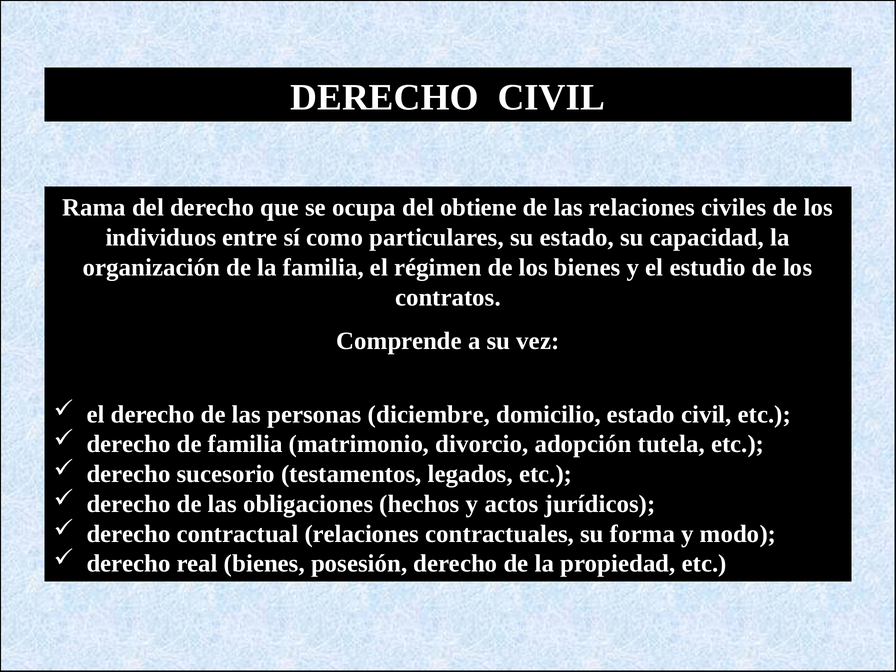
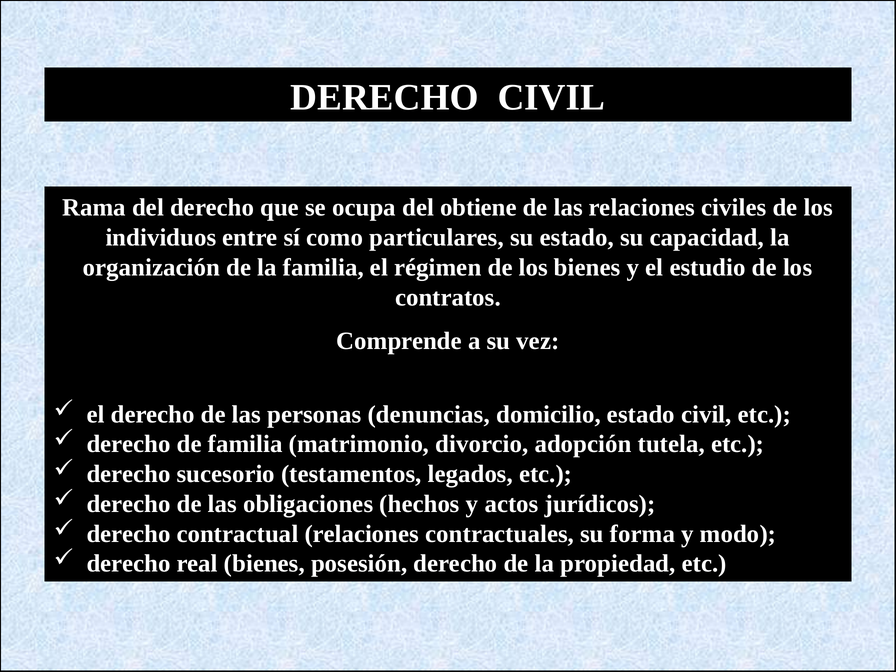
diciembre: diciembre -> denuncias (429, 414)
